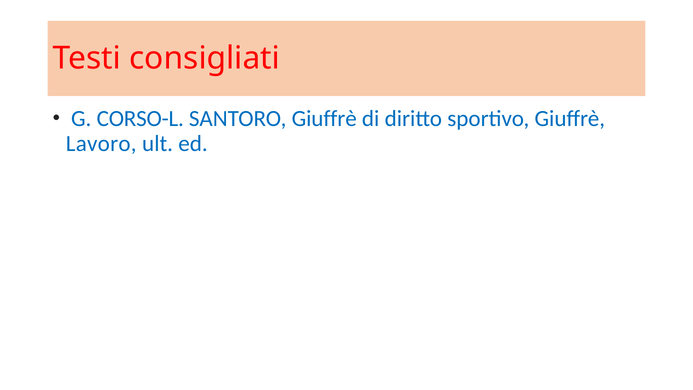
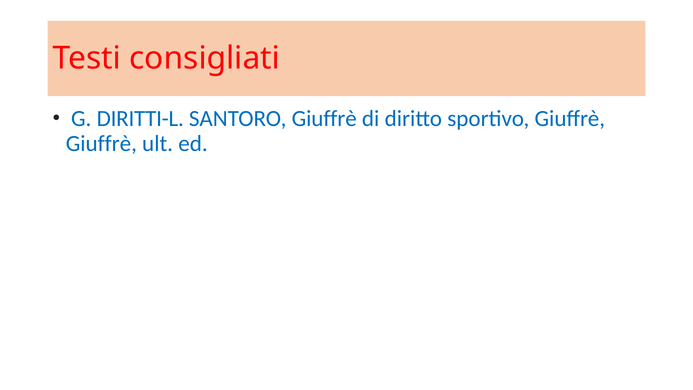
CORSO-L: CORSO-L -> DIRITTI-L (140, 119)
Lavoro: Lavoro -> Giuffrè (101, 144)
